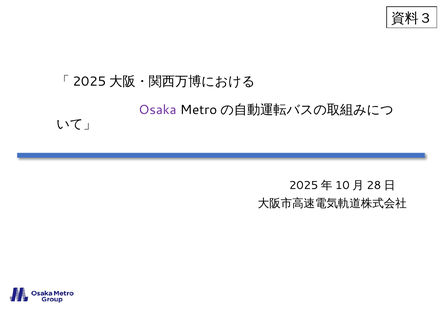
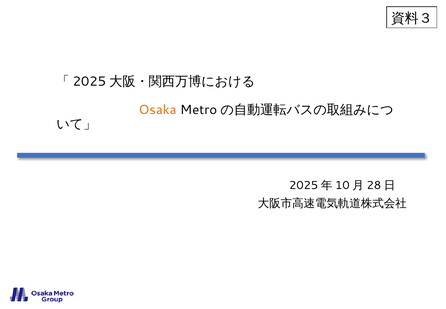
Osaka colour: purple -> orange (158, 110)
